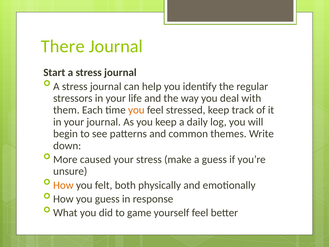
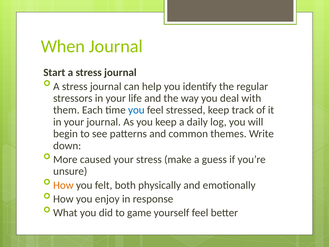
There: There -> When (63, 46)
you colour: orange -> blue (136, 110)
you guess: guess -> enjoy (107, 199)
